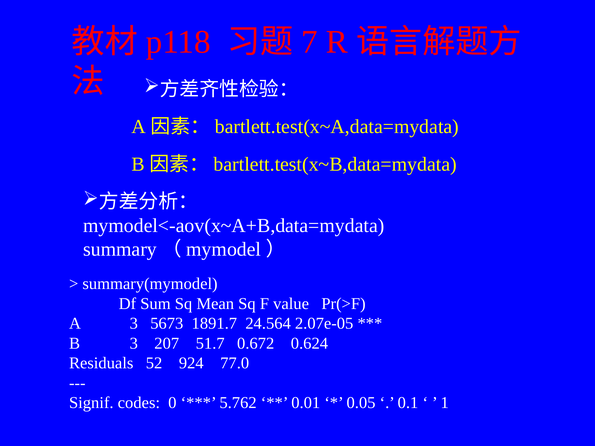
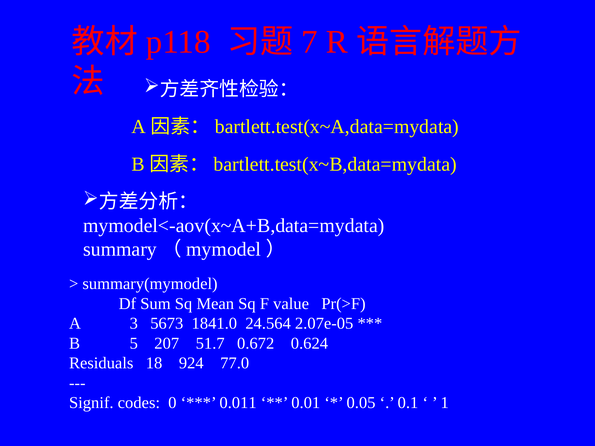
1891.7: 1891.7 -> 1841.0 (214, 324)
B 3: 3 -> 5 (134, 344)
52: 52 -> 18 (154, 363)
5.762: 5.762 -> 0.011 (238, 403)
